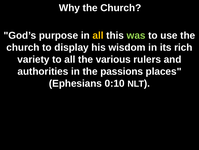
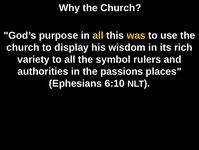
was colour: light green -> yellow (136, 35)
various: various -> symbol (113, 59)
0:10: 0:10 -> 6:10 (115, 83)
